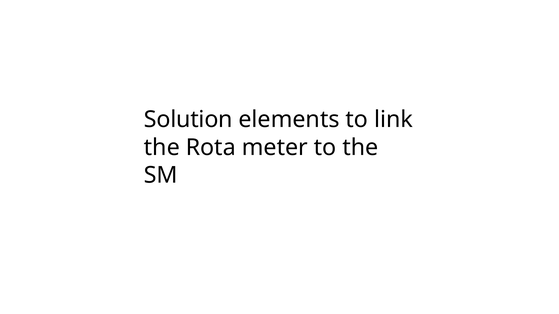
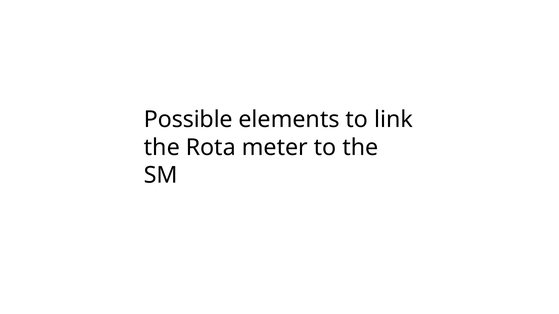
Solution: Solution -> Possible (188, 120)
